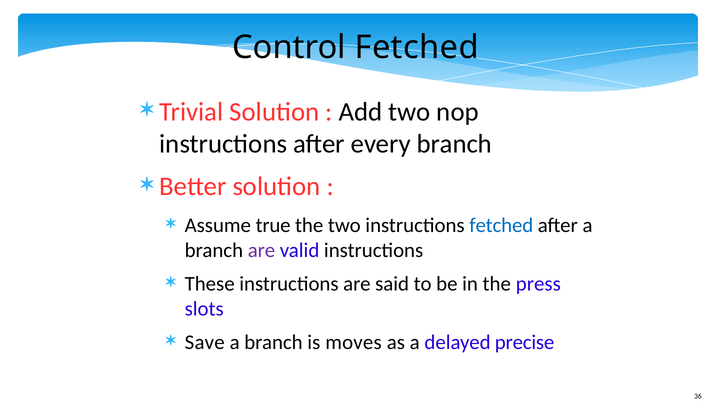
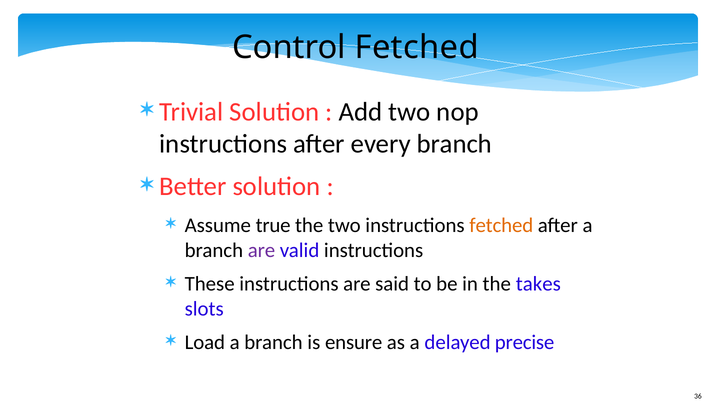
fetched colour: blue -> orange (501, 225)
press: press -> takes (538, 284)
Save: Save -> Load (205, 342)
moves: moves -> ensure (354, 342)
